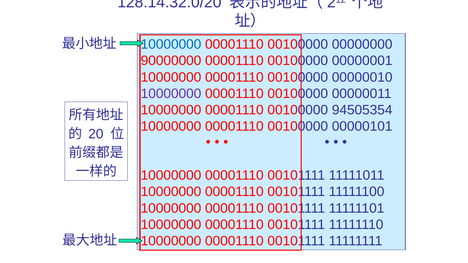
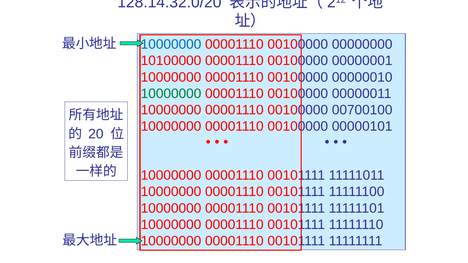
90000000: 90000000 -> 10100000 (171, 61)
10000000 colour: purple -> green (171, 94)
94505354: 94505354 -> 00700100 (362, 110)
